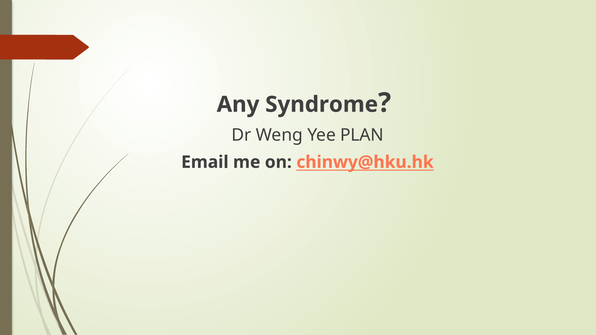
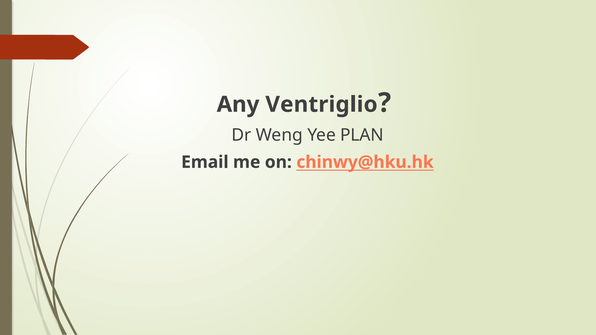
Syndrome: Syndrome -> Ventriglio (321, 105)
